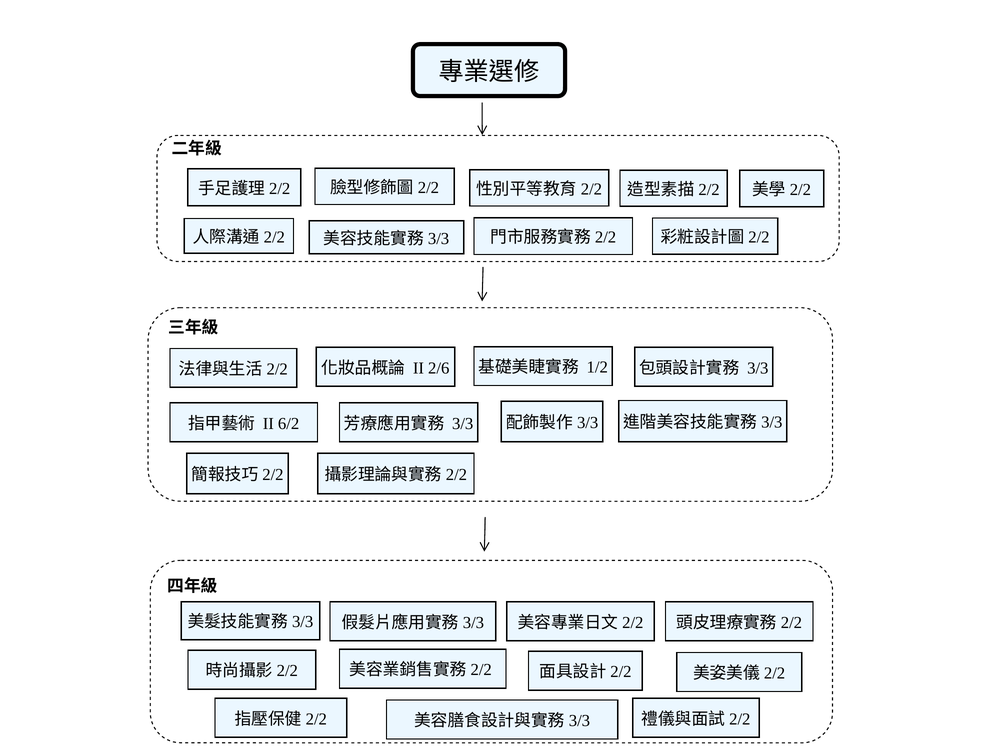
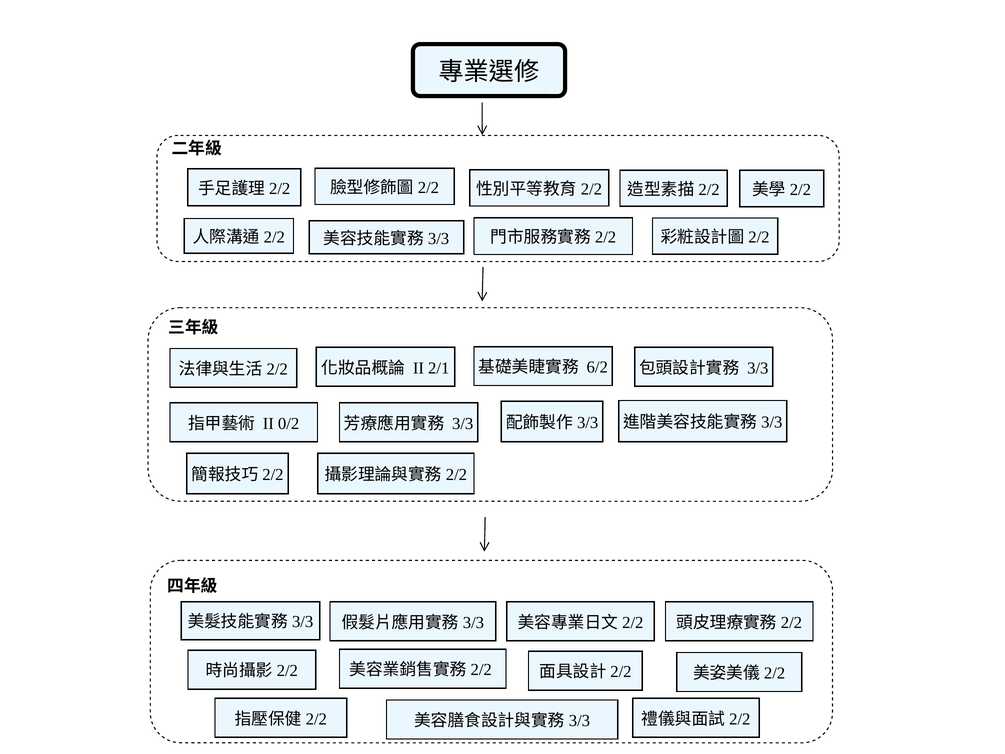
1/2: 1/2 -> 6/2 (597, 367)
2/6: 2/6 -> 2/1 (439, 368)
6/2: 6/2 -> 0/2 (289, 423)
